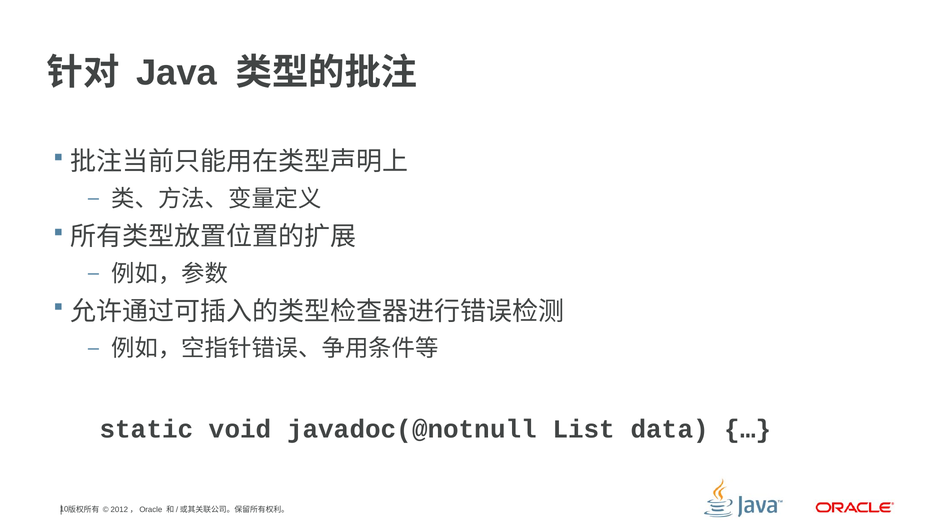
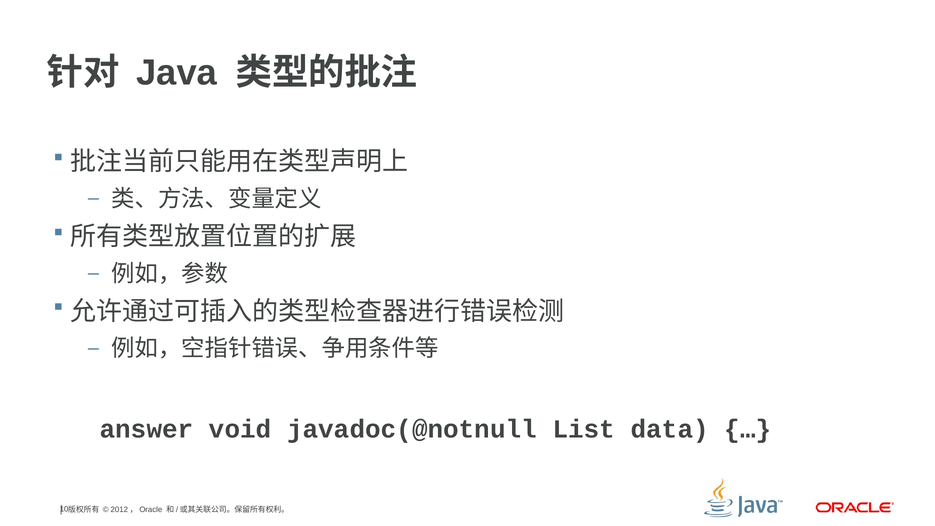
static: static -> answer (147, 429)
